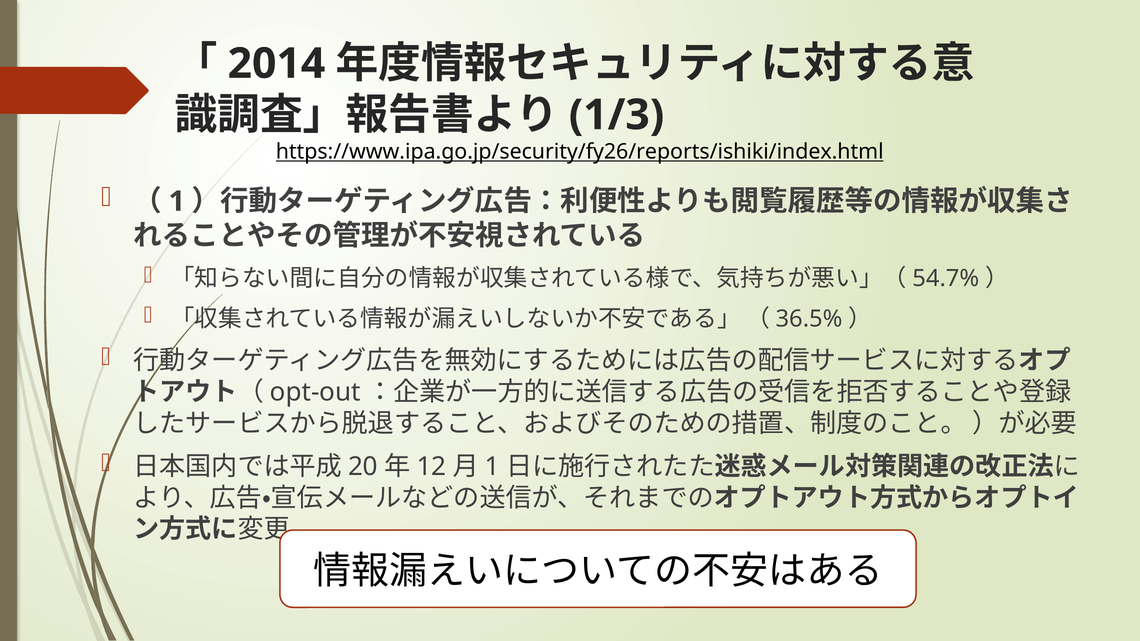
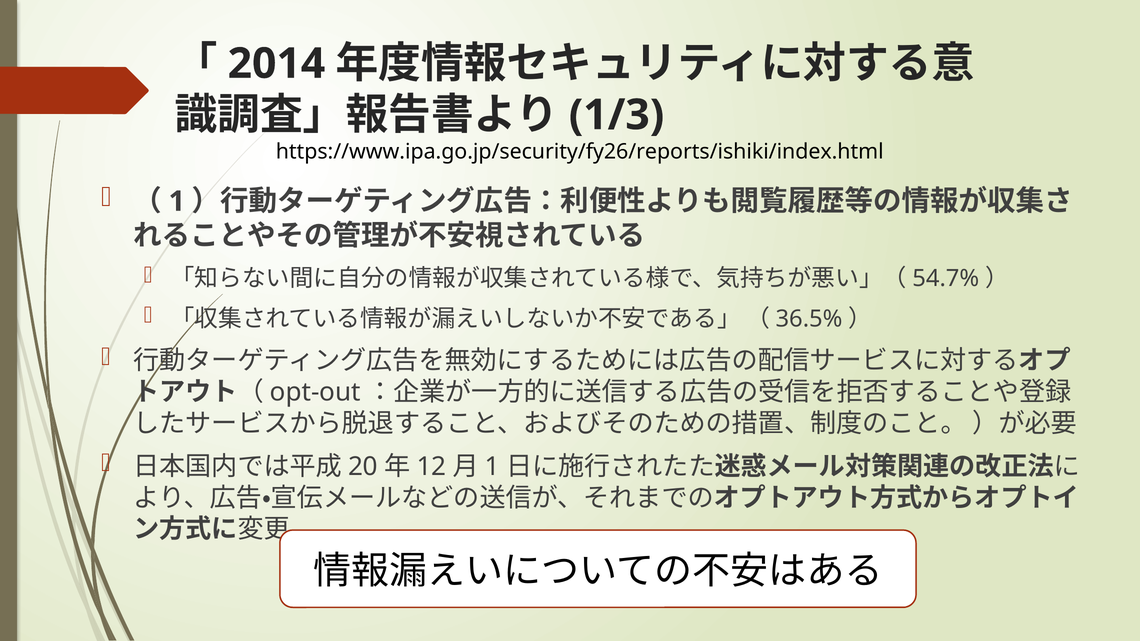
https://www.ipa.go.jp/security/fy26/reports/ishiki/index.html underline: present -> none (580, 152)
